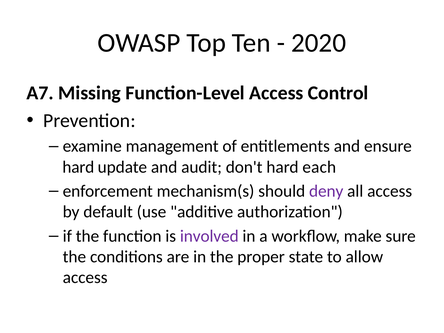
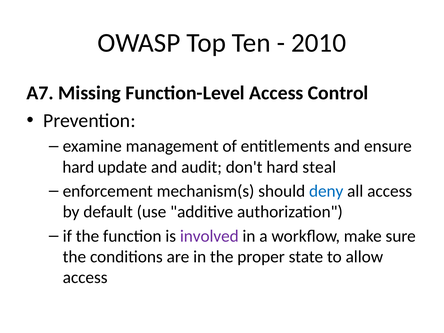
2020: 2020 -> 2010 (319, 43)
each: each -> steal (319, 167)
deny colour: purple -> blue (326, 191)
